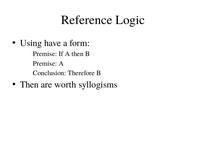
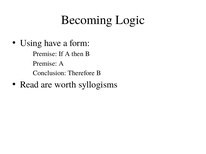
Reference: Reference -> Becoming (87, 20)
Then: Then -> Read (29, 85)
